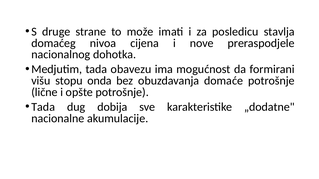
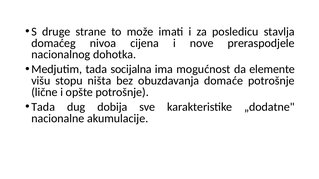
obavezu: obavezu -> socijalna (131, 69)
formirani: formirani -> elemente (272, 69)
onda: onda -> ništa (99, 81)
